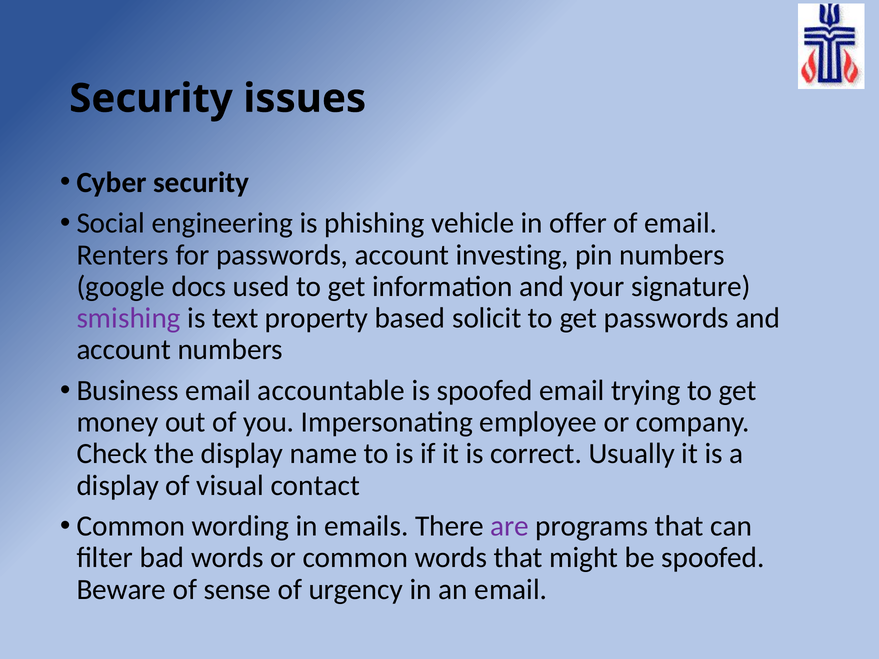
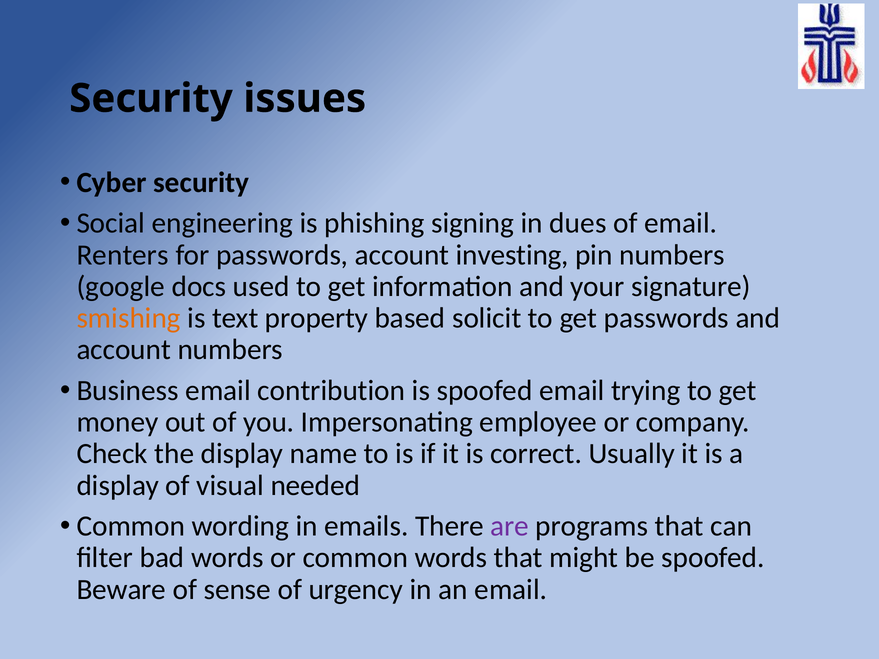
vehicle: vehicle -> signing (473, 223)
offer: offer -> dues (578, 223)
smishing colour: purple -> orange (129, 318)
accountable: accountable -> contribution (331, 391)
contact: contact -> needed (315, 486)
